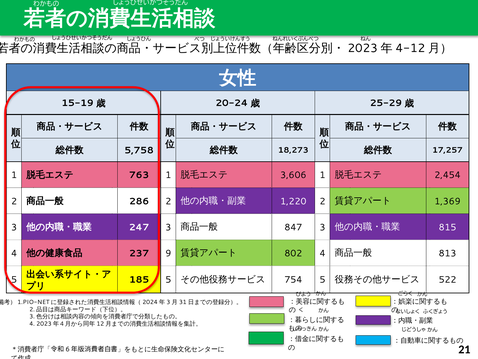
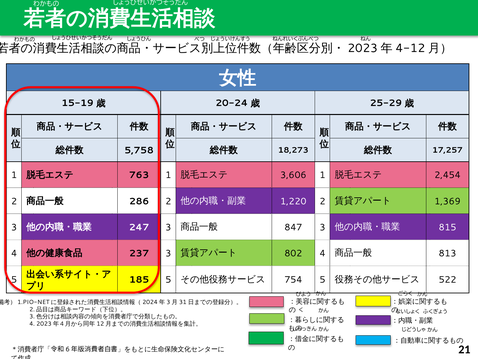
9: 9 -> 3 (168, 253)
